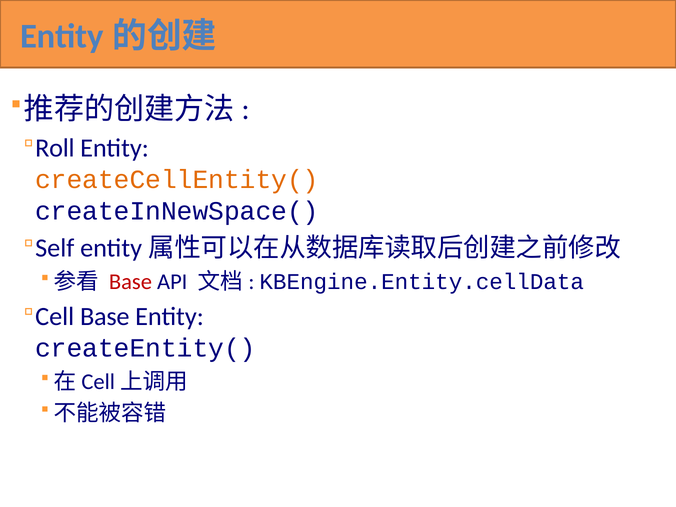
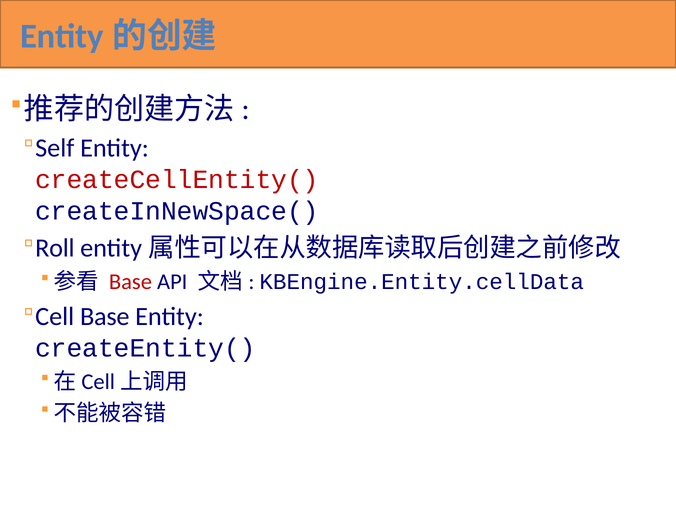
Roll: Roll -> Self (55, 148)
createCellEntity( colour: orange -> red (177, 180)
Self: Self -> Roll (55, 248)
